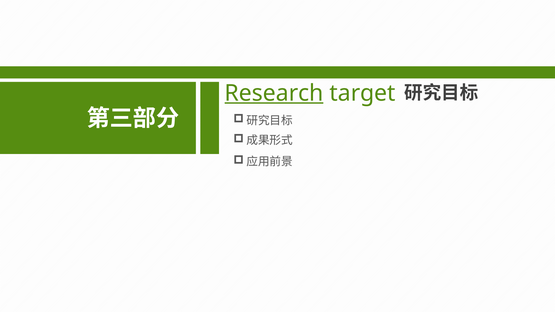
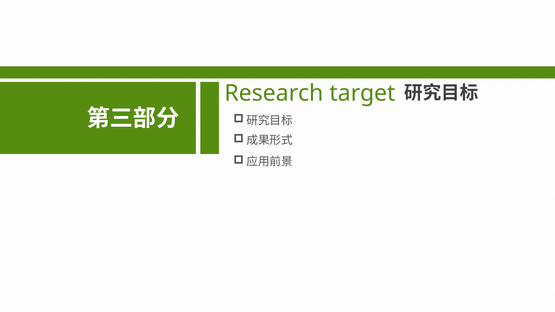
Research underline: present -> none (274, 93)
